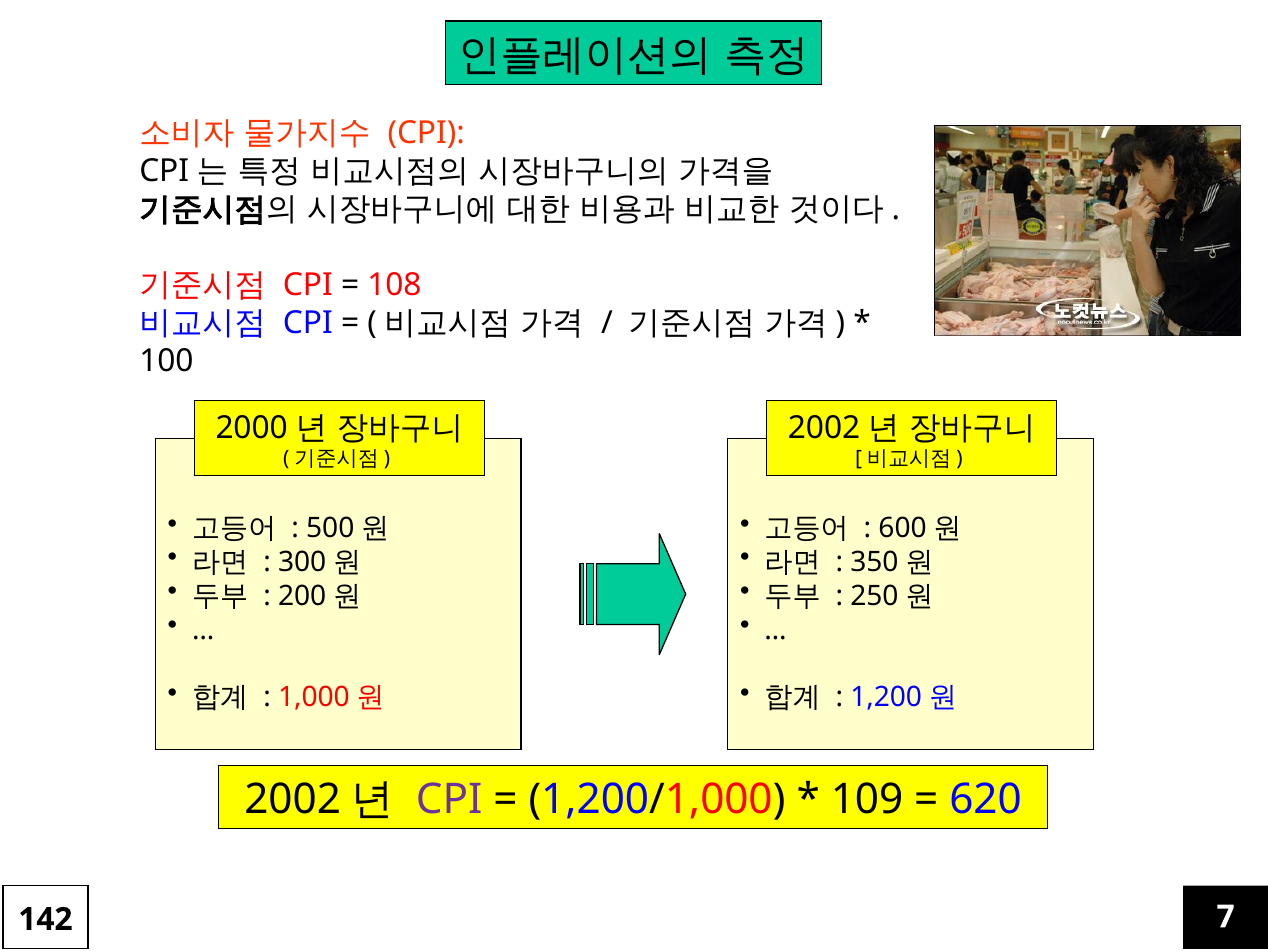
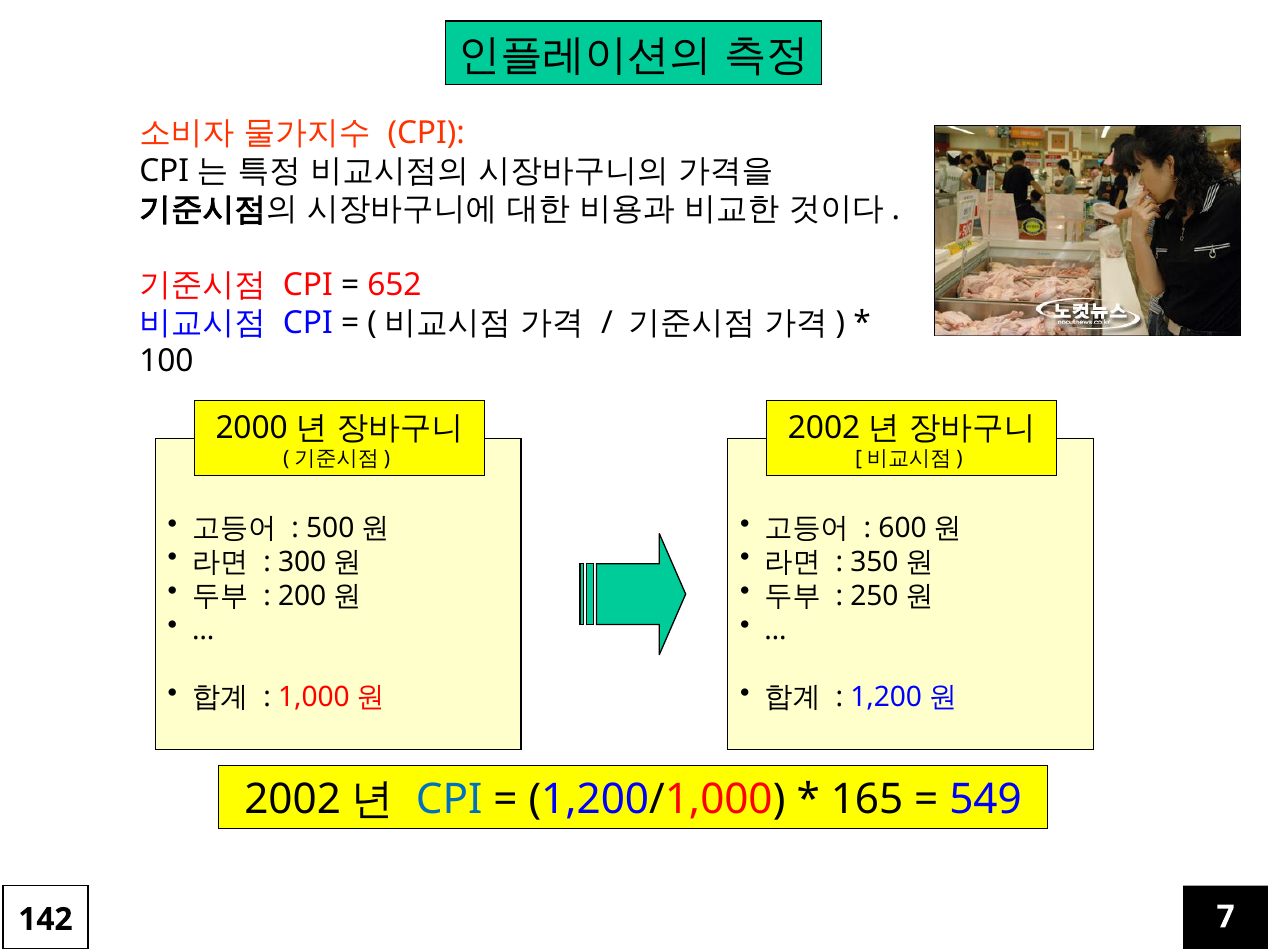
108: 108 -> 652 (394, 285)
CPI colour: purple -> blue (449, 800)
109: 109 -> 165 (867, 800)
620: 620 -> 549 (986, 800)
